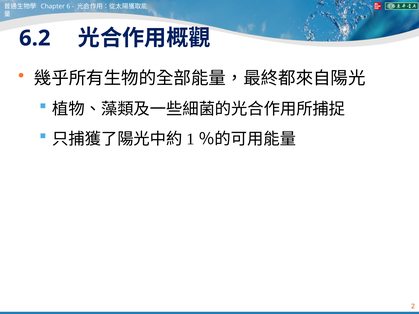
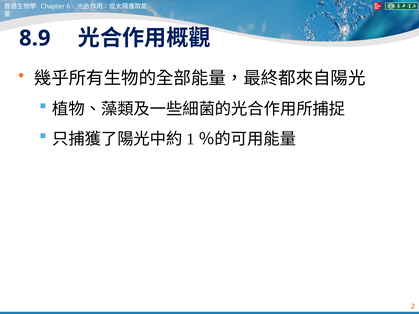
6.2: 6.2 -> 8.9 (35, 38)
